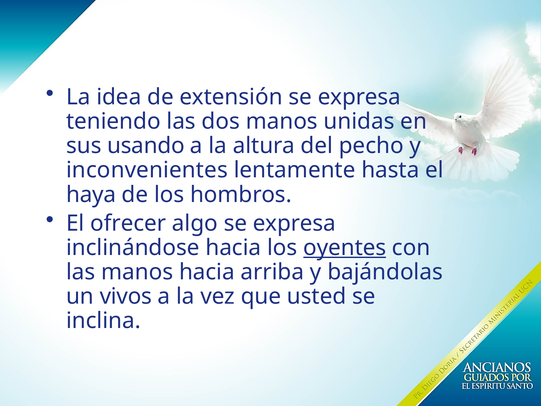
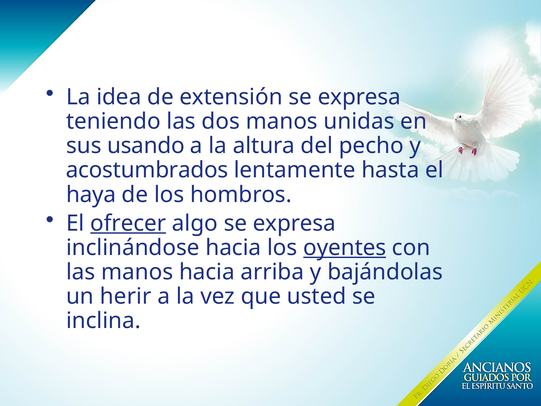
inconvenientes: inconvenientes -> acostumbrados (147, 170)
ofrecer underline: none -> present (128, 223)
vivos: vivos -> herir (126, 296)
